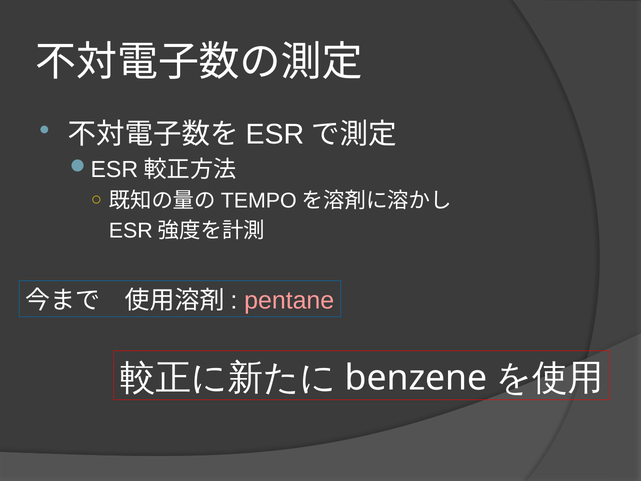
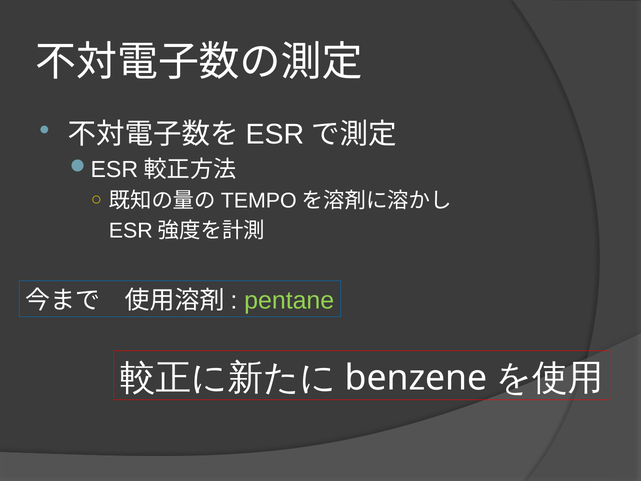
pentane colour: pink -> light green (289, 300)
